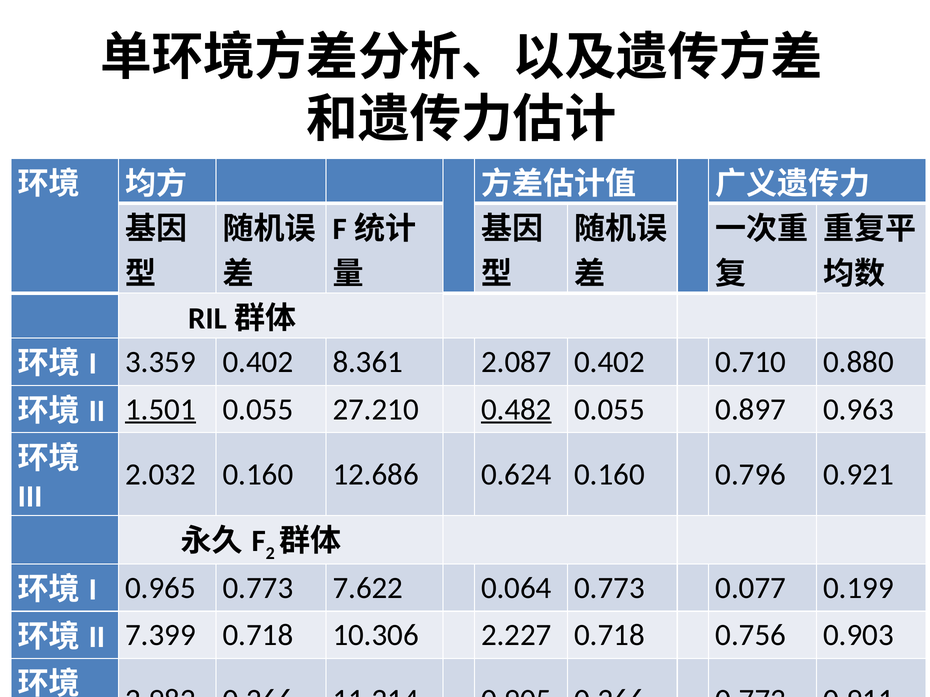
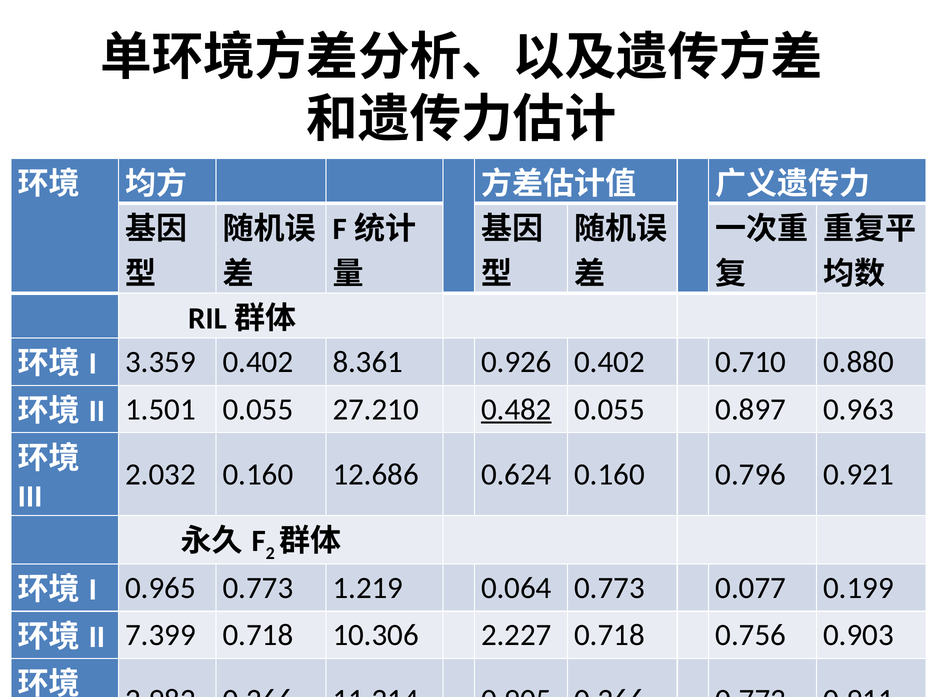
2.087: 2.087 -> 0.926 (516, 362)
1.501 underline: present -> none (160, 410)
7.622: 7.622 -> 1.219 (368, 588)
